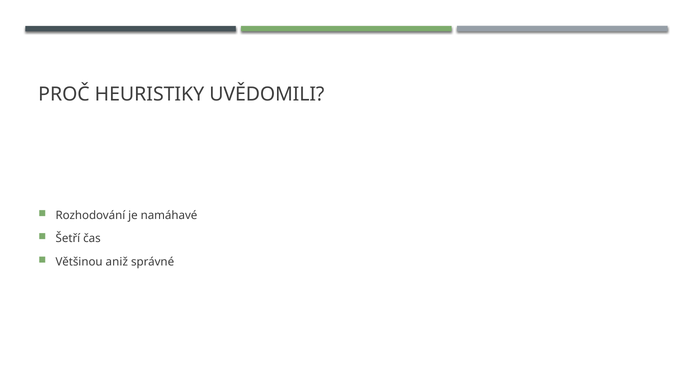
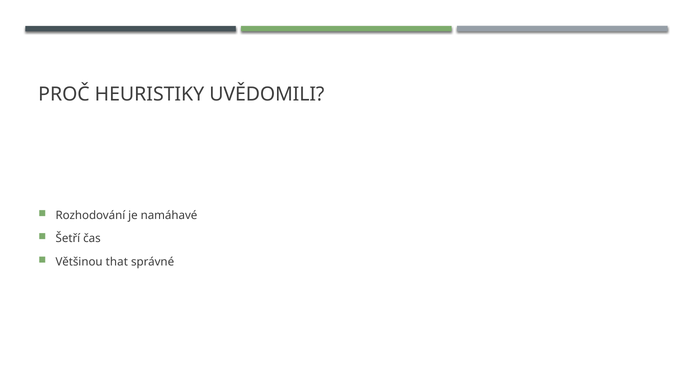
aniž: aniž -> that (117, 262)
